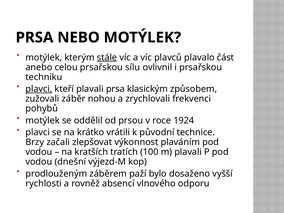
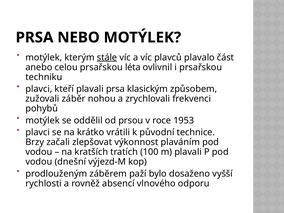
sílu: sílu -> léta (133, 67)
plavci underline: present -> none (39, 89)
1924: 1924 -> 1953 (184, 120)
